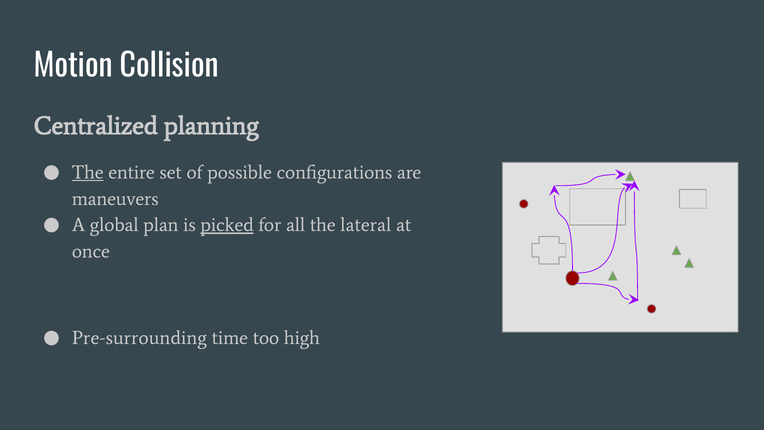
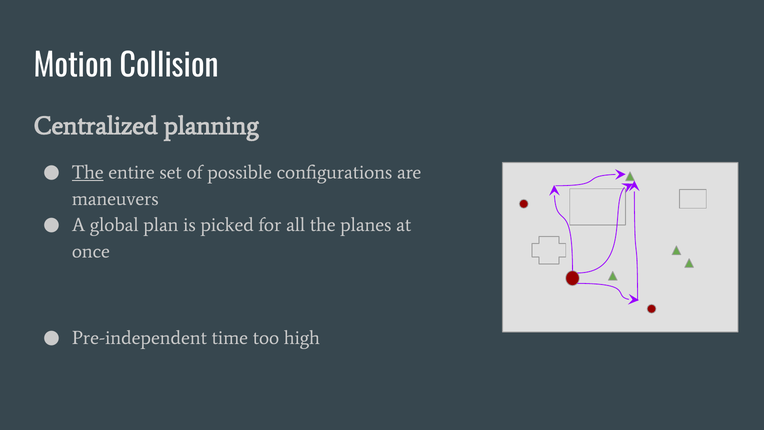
picked underline: present -> none (227, 225)
lateral: lateral -> planes (366, 225)
Pre-surrounding: Pre-surrounding -> Pre-independent (139, 338)
